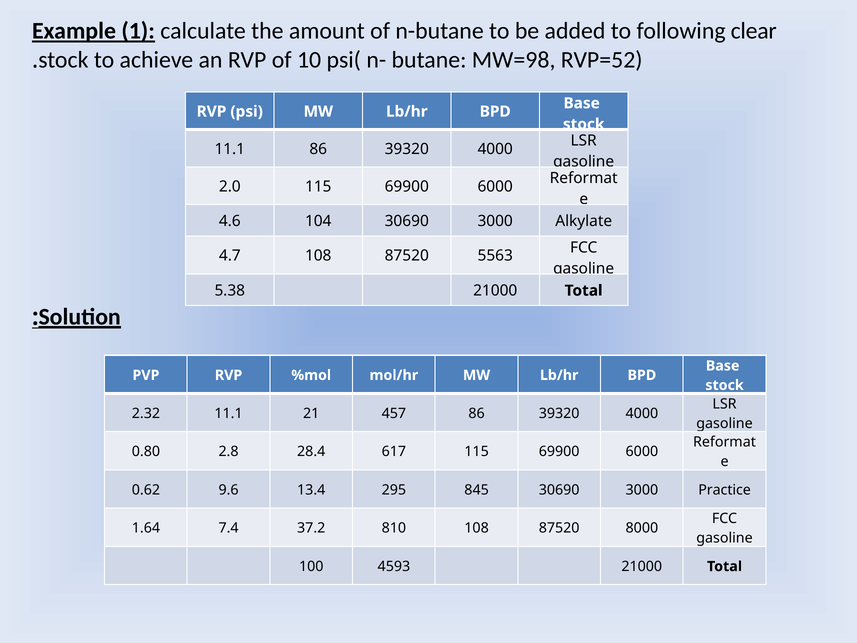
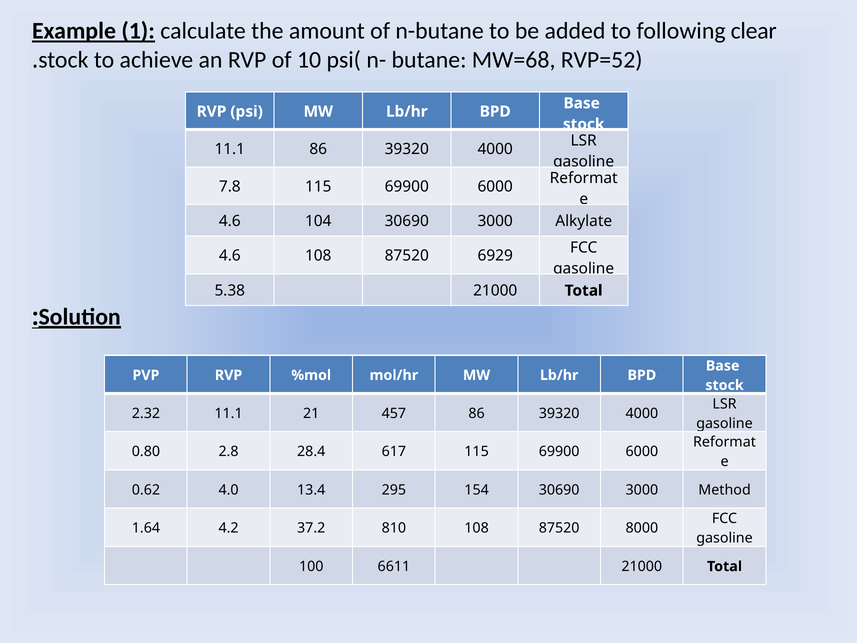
MW=98: MW=98 -> MW=68 (514, 60)
2.0: 2.0 -> 7.8 (230, 186)
4.7: 4.7 -> 4.6 (230, 256)
5563: 5563 -> 6929 (495, 256)
9.6: 9.6 -> 4.0 (229, 490)
845: 845 -> 154 (477, 490)
Practice: Practice -> Method (725, 490)
7.4: 7.4 -> 4.2 (229, 528)
4593: 4593 -> 6611 (394, 566)
